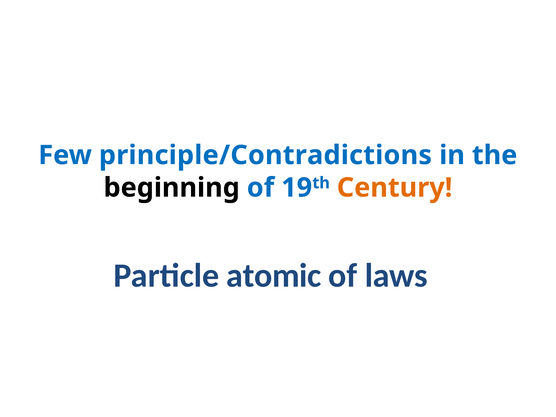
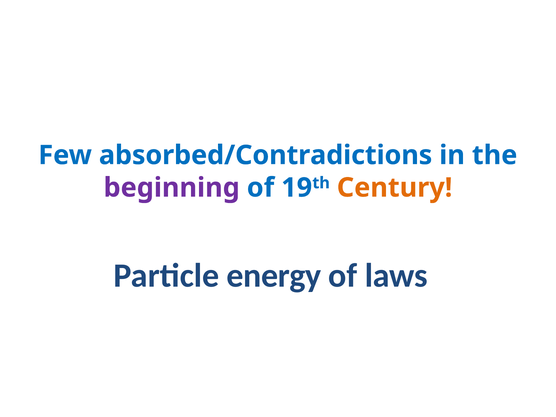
principle/Contradictions: principle/Contradictions -> absorbed/Contradictions (266, 155)
beginning colour: black -> purple (172, 188)
atomic: atomic -> energy (274, 276)
